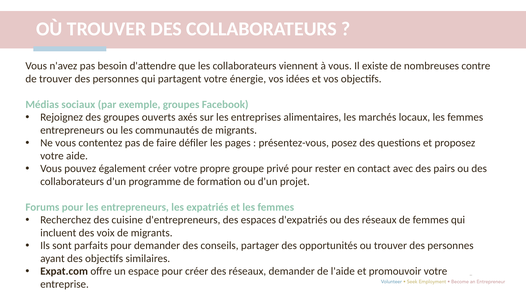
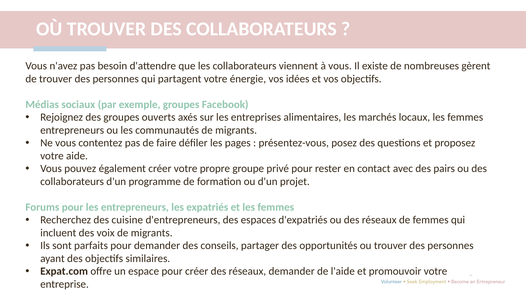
contre: contre -> gèrent (476, 66)
